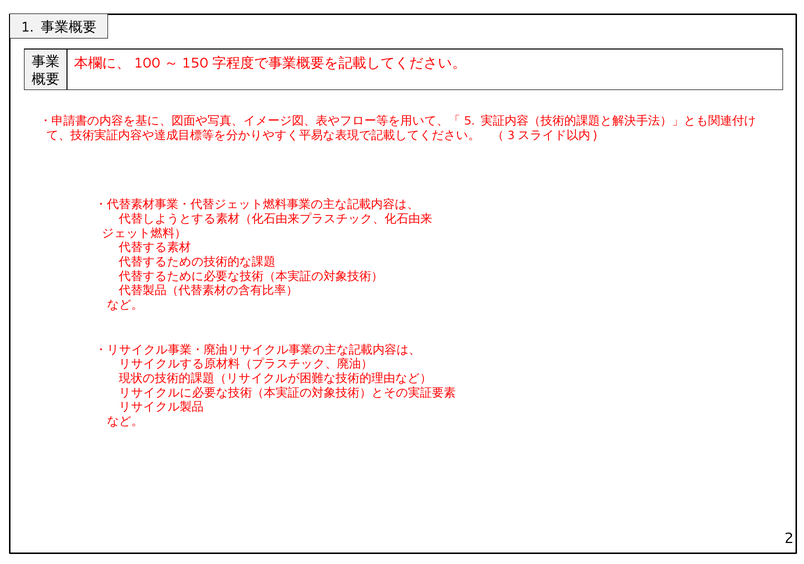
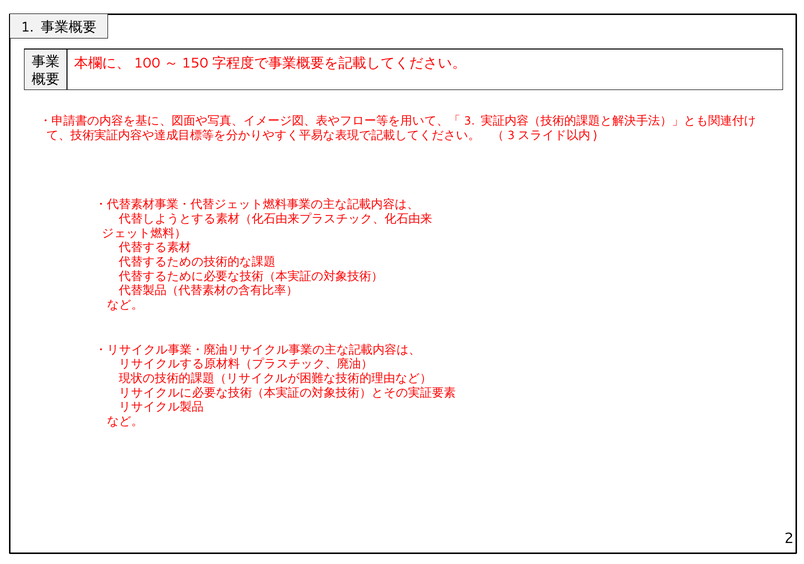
5: 5 -> 3 (469, 121)
